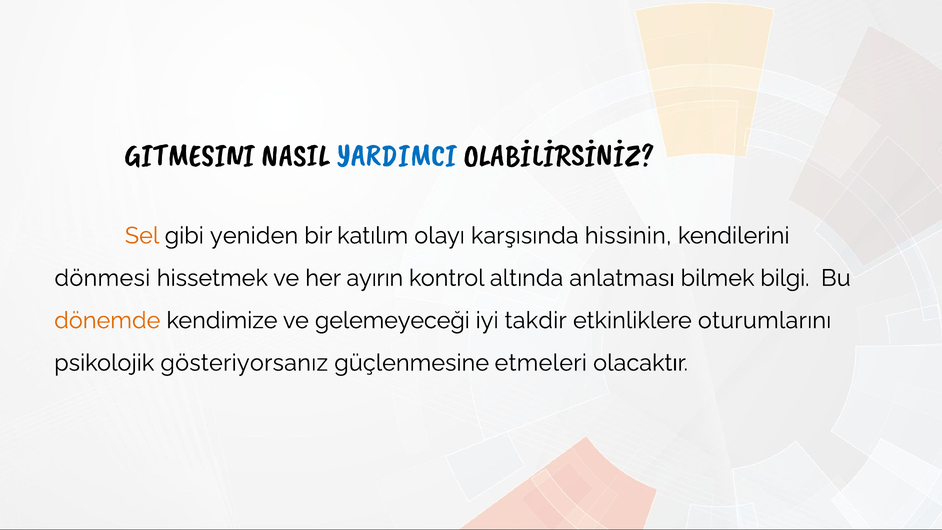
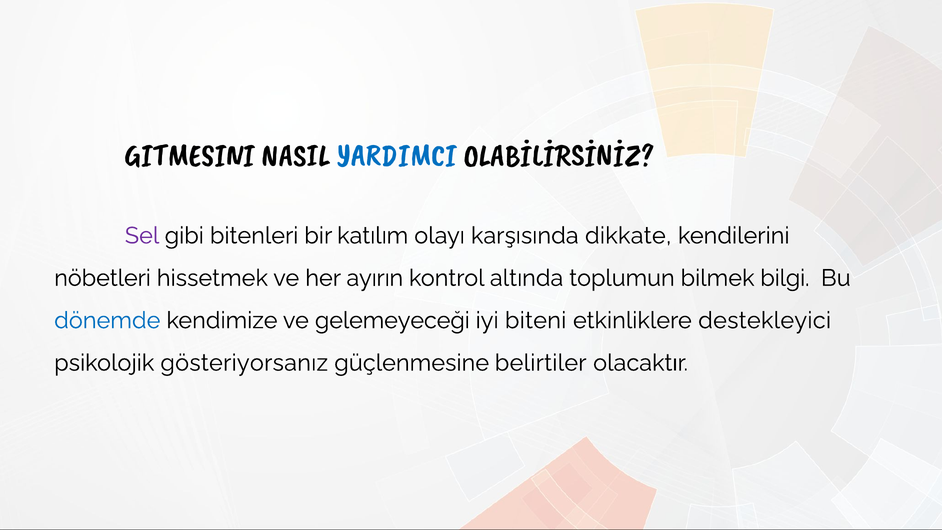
Sel colour: orange -> purple (142, 236)
yeniden: yeniden -> bitenleri (254, 236)
hissinin: hissinin -> dikkate (628, 236)
dönmesi: dönmesi -> nöbetleri (103, 278)
anlatması: anlatması -> toplumun (622, 278)
dönemde colour: orange -> blue (107, 320)
takdir: takdir -> biteni (536, 320)
oturumlarını: oturumlarını -> destekleyici (765, 320)
etmeleri: etmeleri -> belirtiler (541, 363)
